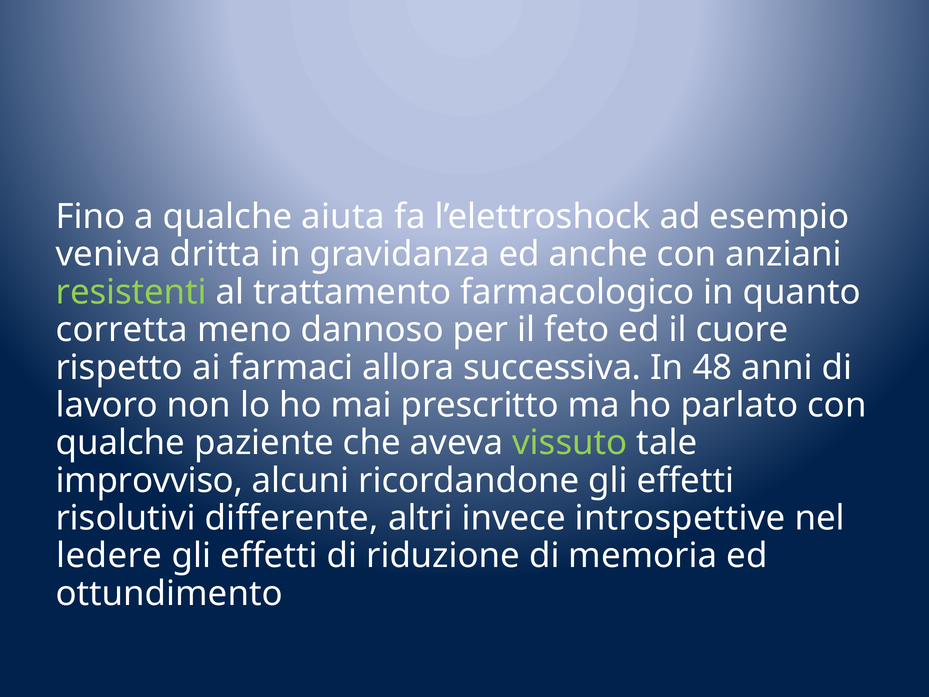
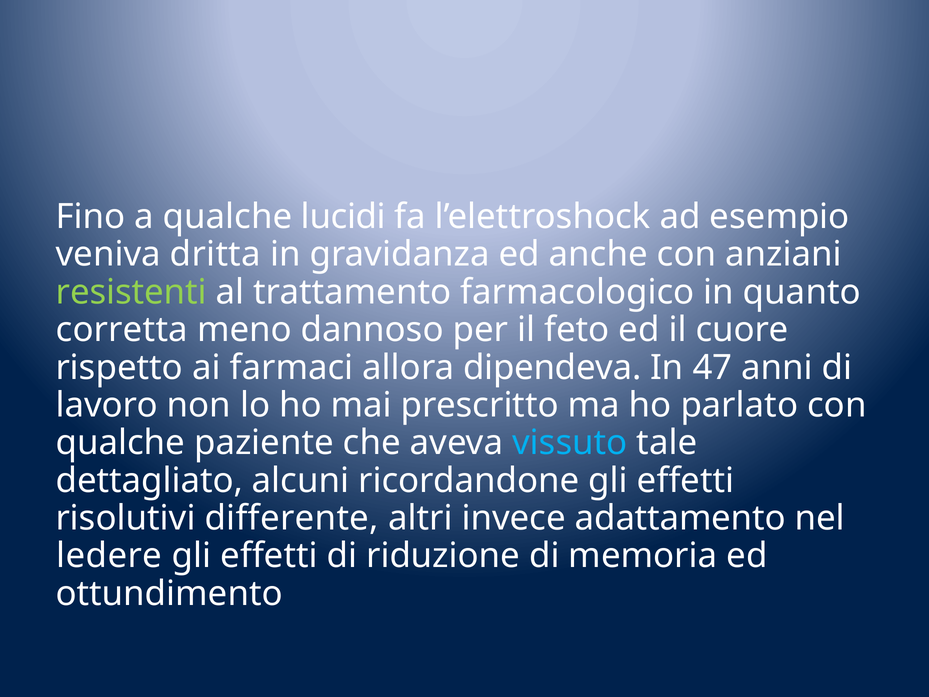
aiuta: aiuta -> lucidi (343, 217)
successiva: successiva -> dipendeva (552, 367)
48: 48 -> 47 (712, 367)
vissuto colour: light green -> light blue (570, 443)
improvviso: improvviso -> dettagliato (149, 480)
introspettive: introspettive -> adattamento (680, 518)
